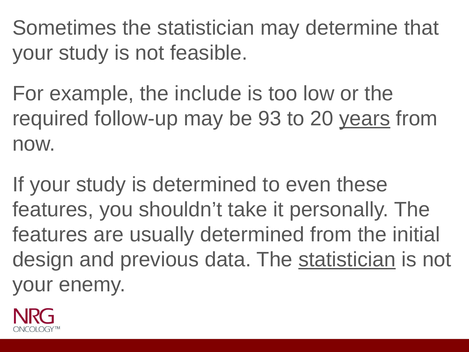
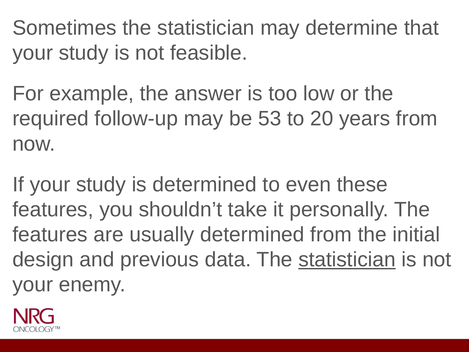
include: include -> answer (208, 94)
93: 93 -> 53 (270, 119)
years underline: present -> none (365, 119)
